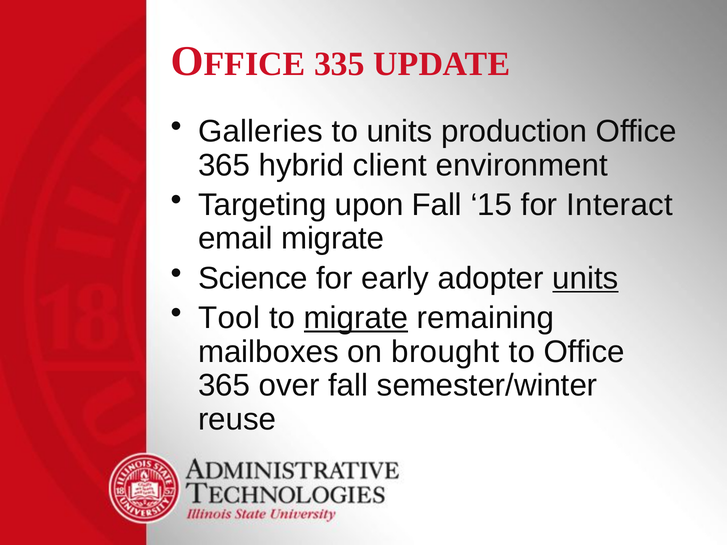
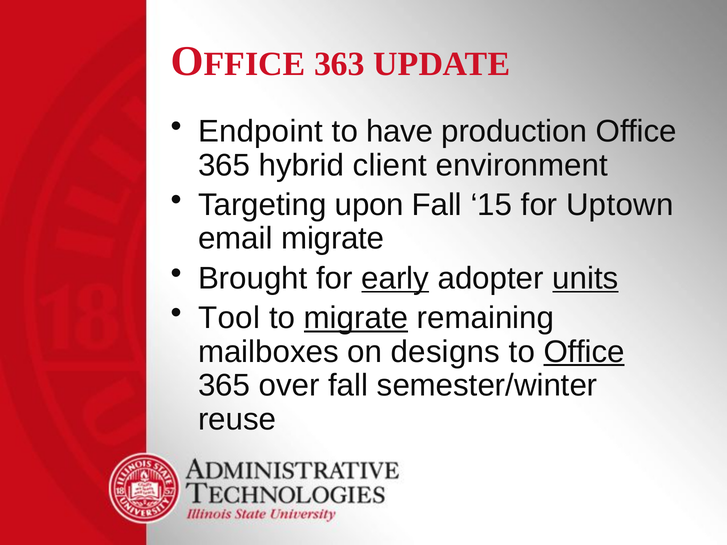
335: 335 -> 363 (339, 64)
Galleries: Galleries -> Endpoint (261, 131)
to units: units -> have (400, 131)
Interact: Interact -> Uptown (620, 205)
Science: Science -> Brought (253, 278)
early underline: none -> present (395, 278)
brought: brought -> designs (445, 352)
Office underline: none -> present (584, 352)
